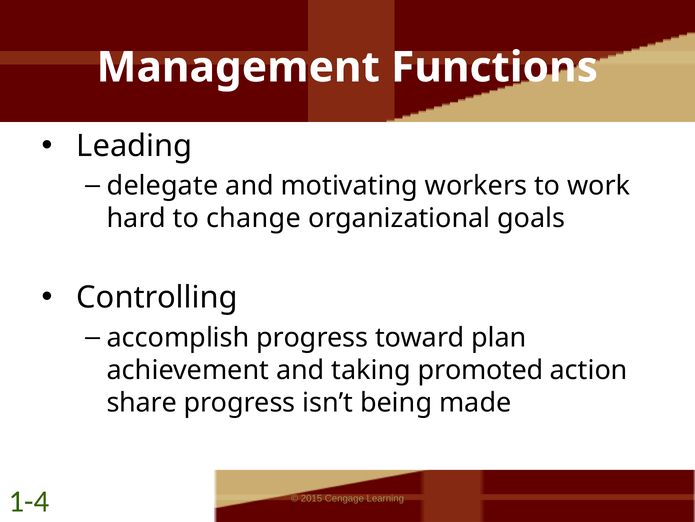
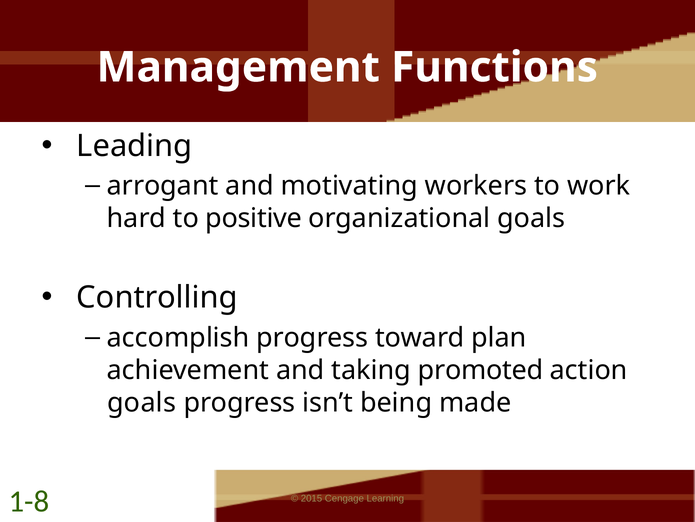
delegate: delegate -> arrogant (163, 186)
change: change -> positive (254, 218)
share: share -> goals (142, 402)
1-4: 1-4 -> 1-8 (29, 501)
